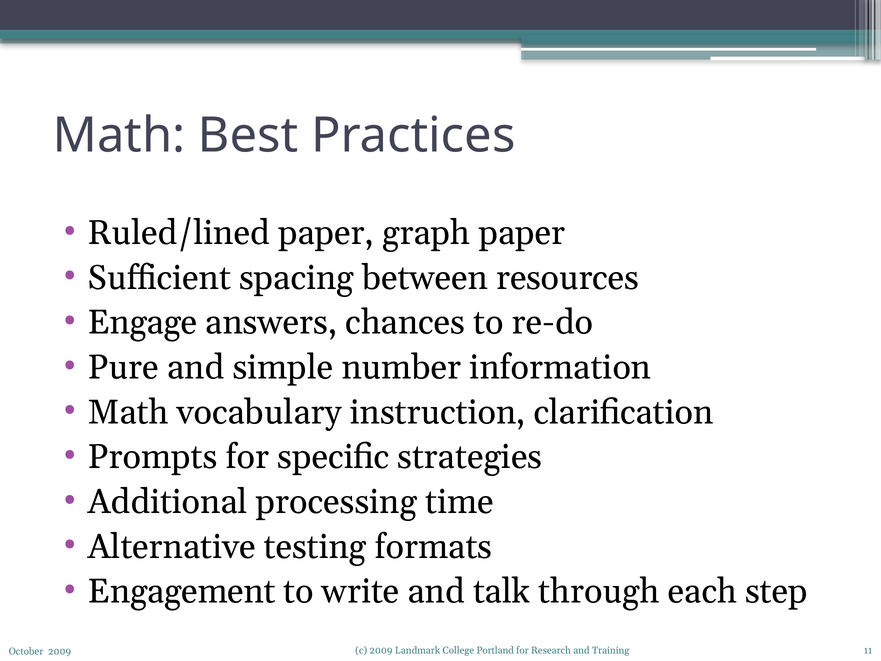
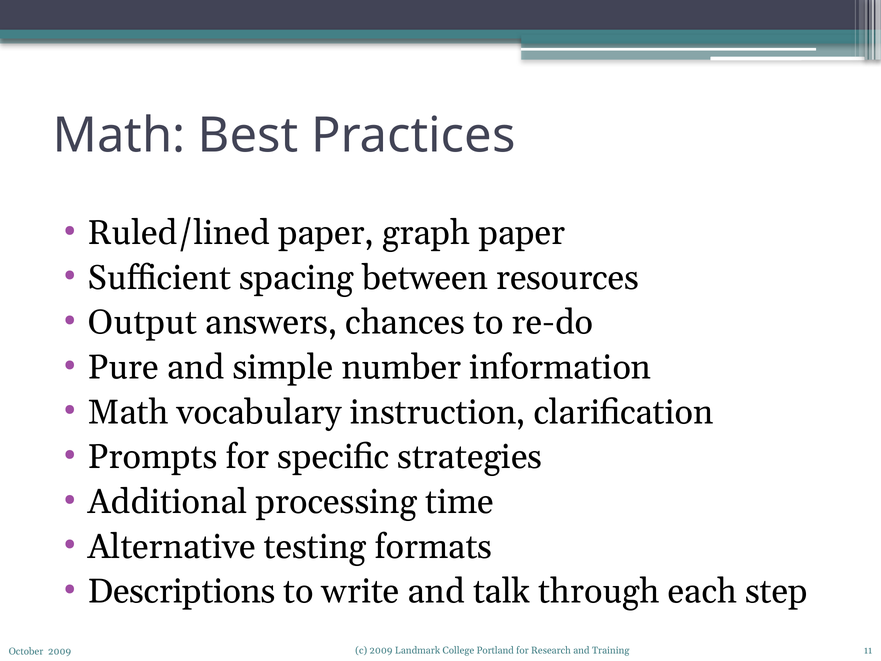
Engage: Engage -> Output (142, 322)
Engagement: Engagement -> Descriptions (182, 591)
